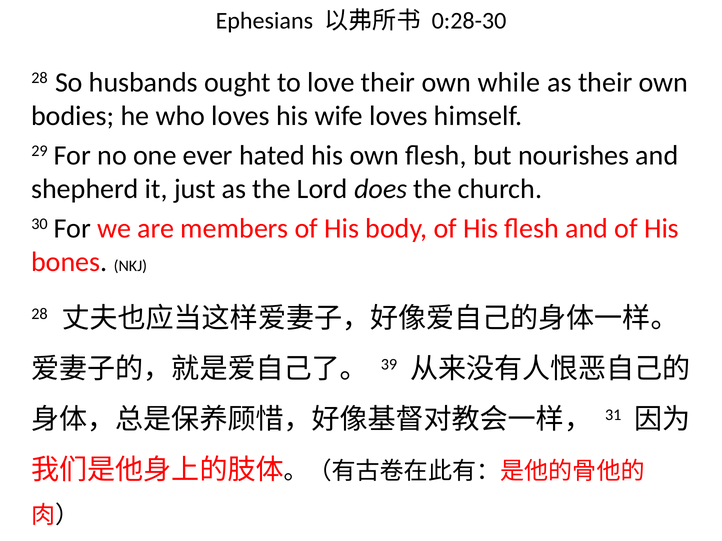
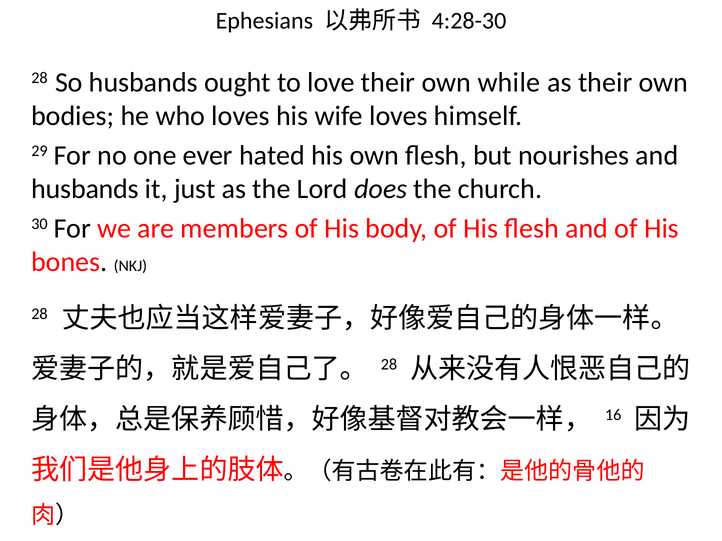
0:28-30: 0:28-30 -> 4:28-30 (469, 21)
shepherd: shepherd -> husbands (85, 189)
39: 39 -> 28 (389, 365)
31: 31 -> 16 (613, 415)
